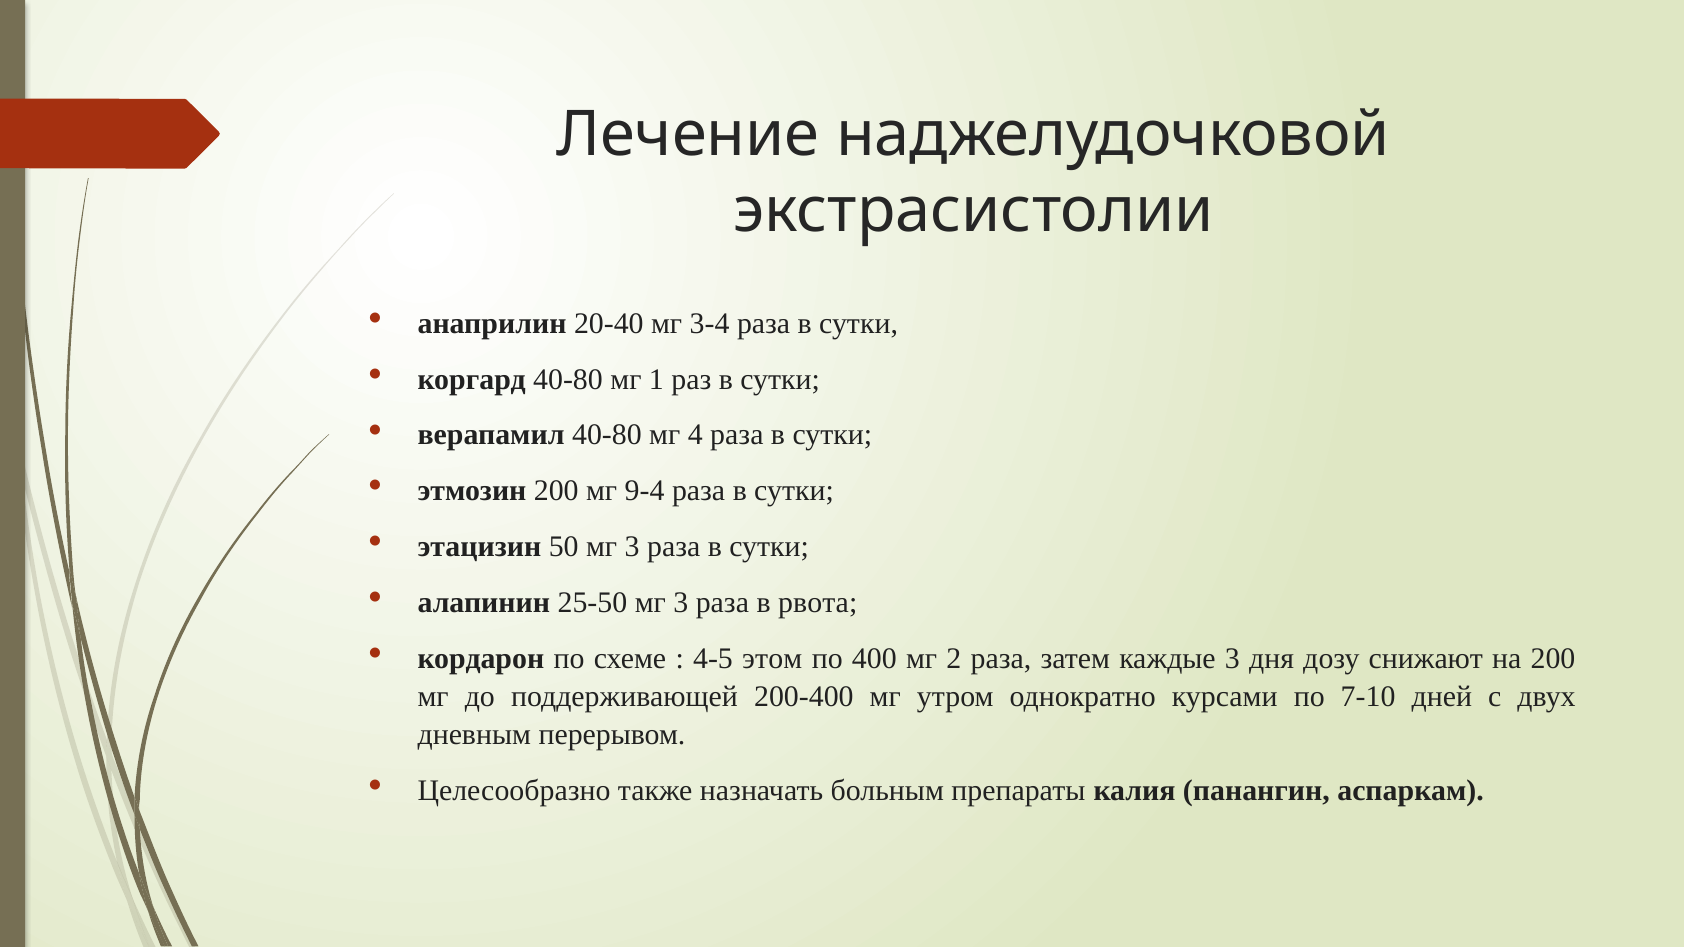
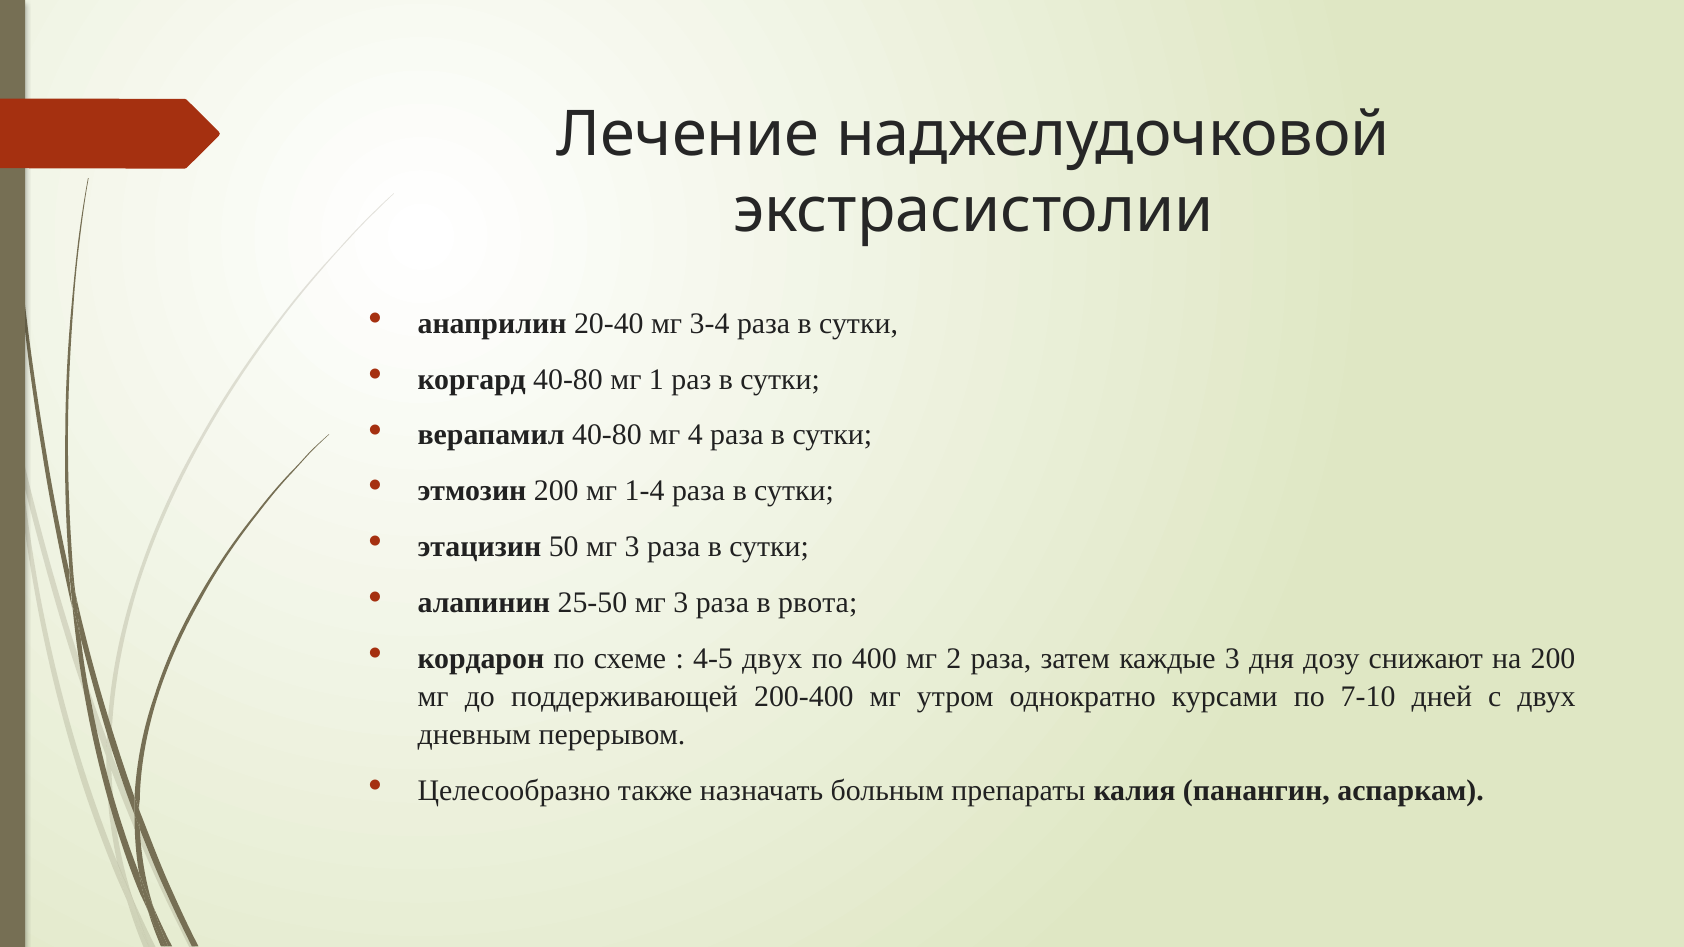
9-4: 9-4 -> 1-4 (645, 491)
4-5 этом: этом -> двух (772, 659)
